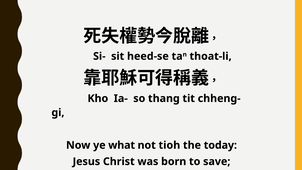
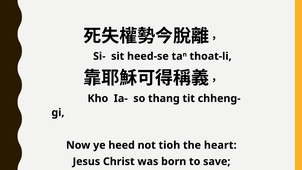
what: what -> heed (122, 145)
today: today -> heart (220, 145)
